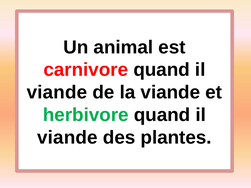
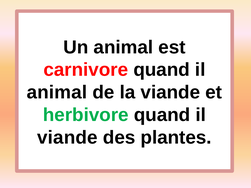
viande: viande -> animal (57, 92)
